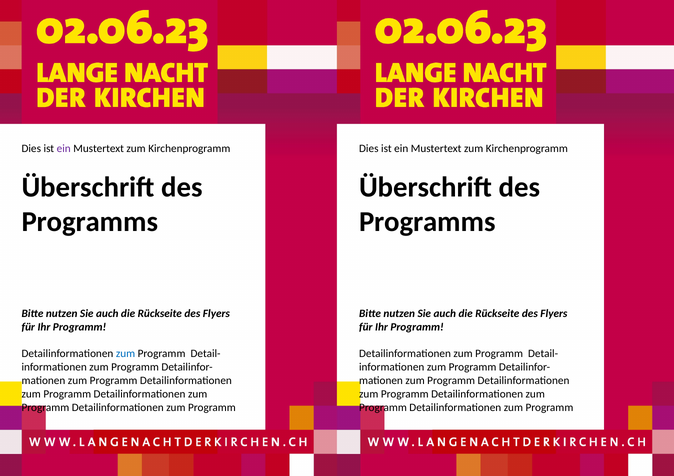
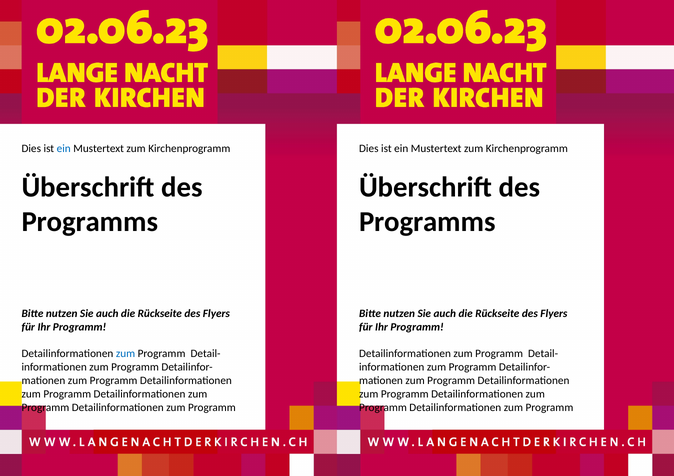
ein colour: purple -> blue (64, 149)
